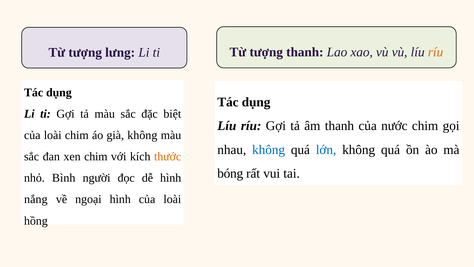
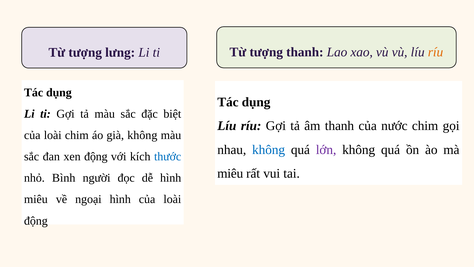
lớn colour: blue -> purple (326, 149)
xen chim: chim -> động (96, 156)
thước colour: orange -> blue (168, 156)
bóng: bóng -> miêu (230, 173)
nắng: nắng -> miêu (36, 199)
hồng: hồng -> động (36, 220)
